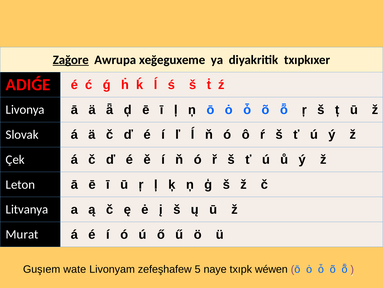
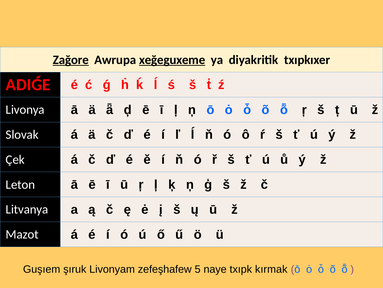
xeğeguxeme underline: none -> present (172, 60)
Murat: Murat -> Mazot (22, 234)
wate: wate -> şıruk (75, 269)
wéwen: wéwen -> kırmak (271, 269)
